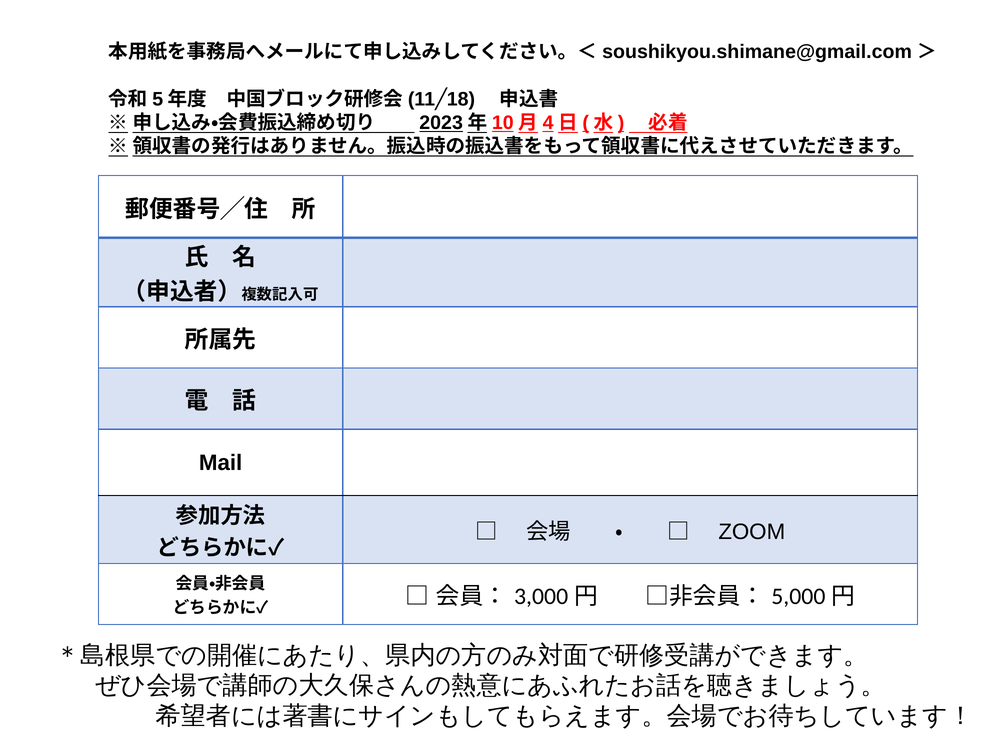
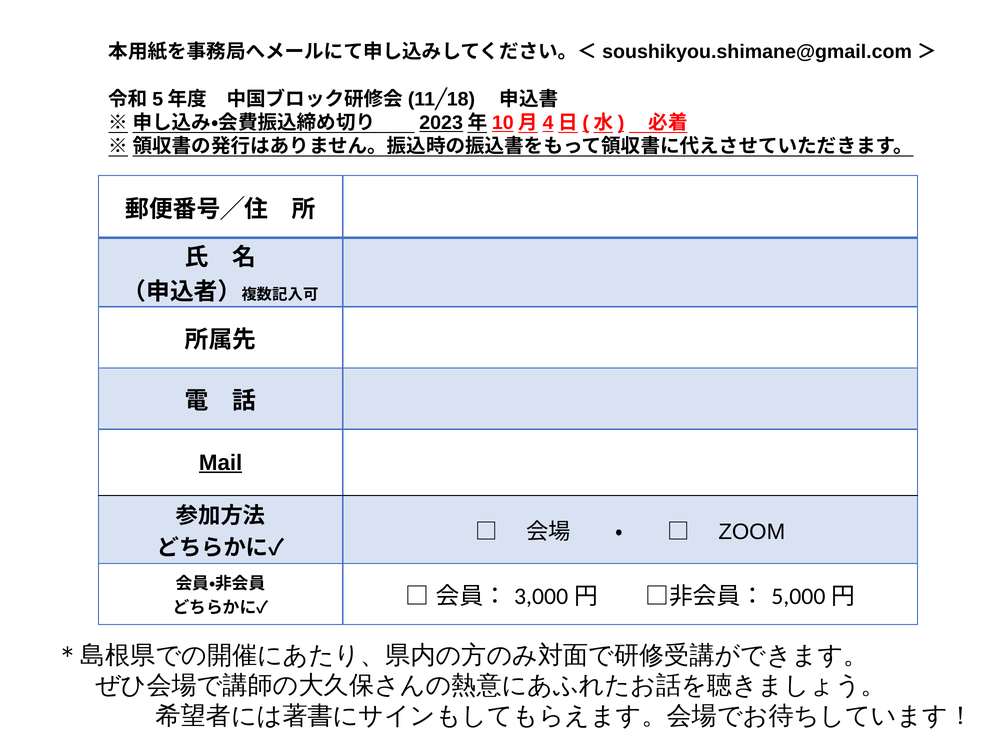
Mail underline: none -> present (221, 463)
